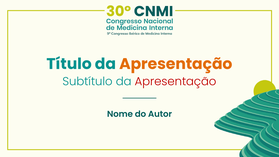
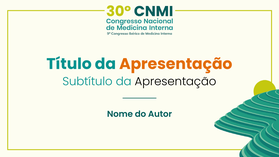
Apresentação colour: red -> black (176, 81)
